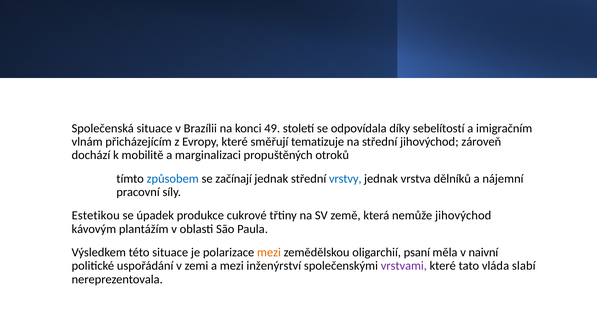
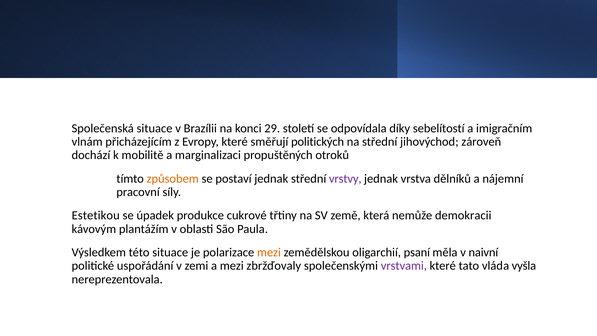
49: 49 -> 29 (272, 128)
tematizuje: tematizuje -> politických (318, 142)
způsobem colour: blue -> orange (173, 178)
začínají: začínají -> postaví (234, 178)
vrstvy colour: blue -> purple (345, 178)
nemůže jihovýchod: jihovýchod -> demokracii (463, 215)
inženýrství: inženýrství -> zbržďovaly (274, 266)
slabí: slabí -> vyšla (524, 266)
